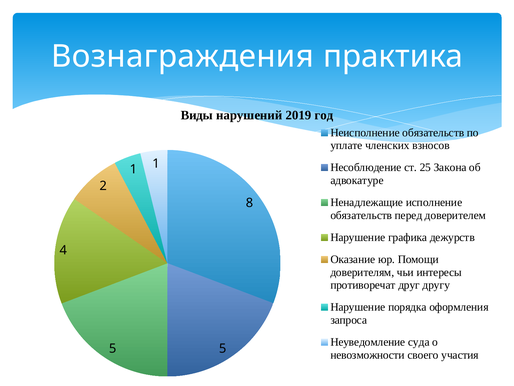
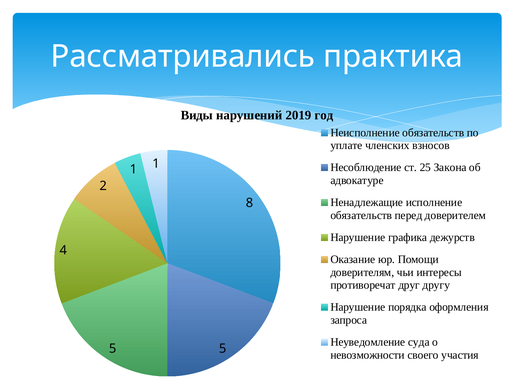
Вознаграждения: Вознаграждения -> Рассматривались (183, 56)
